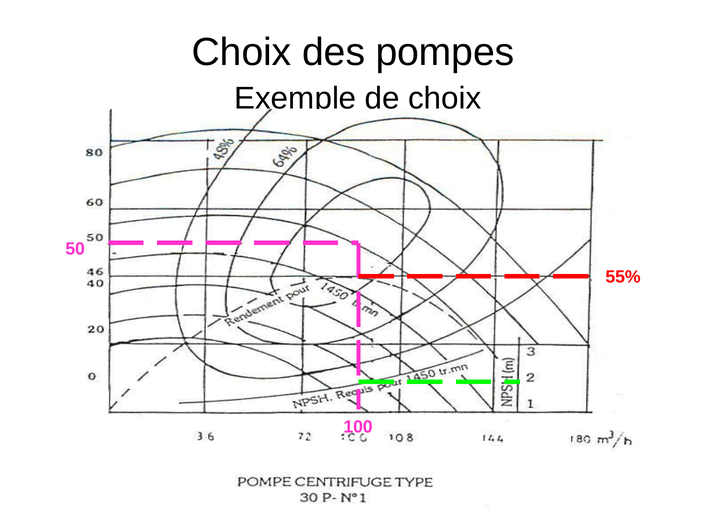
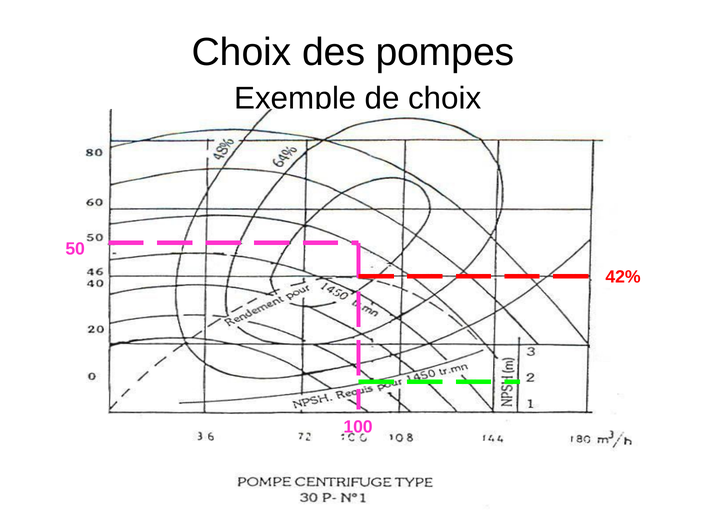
55%: 55% -> 42% (623, 276)
